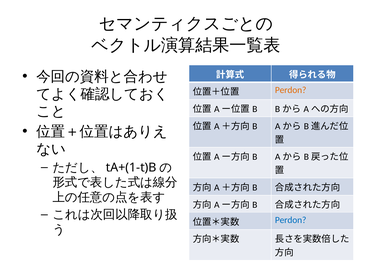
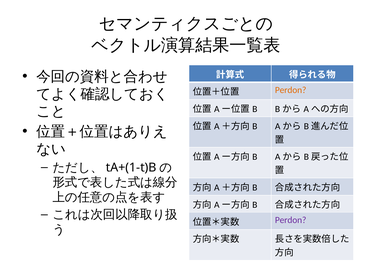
Perdon colour: blue -> purple (291, 220)
